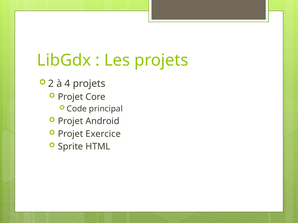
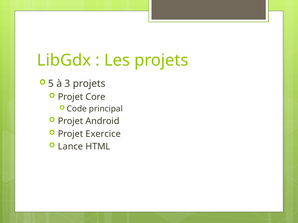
2: 2 -> 5 (51, 84)
4: 4 -> 3 (67, 84)
Sprite: Sprite -> Lance (70, 147)
